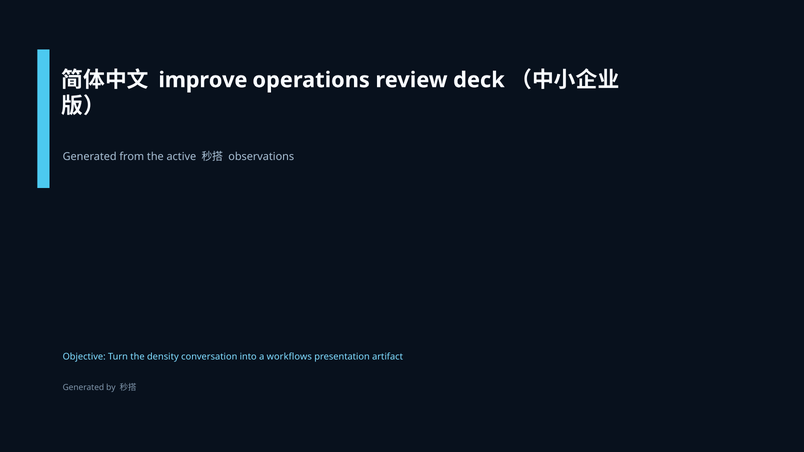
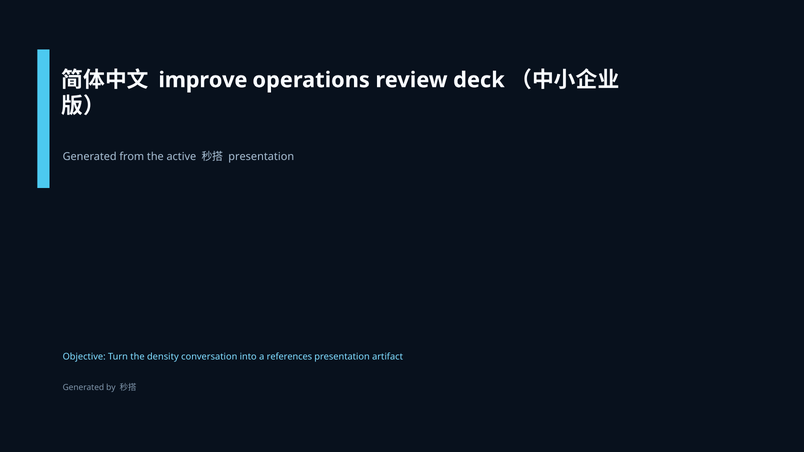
observations: observations -> presentation (261, 157)
workflows: workflows -> references (289, 357)
